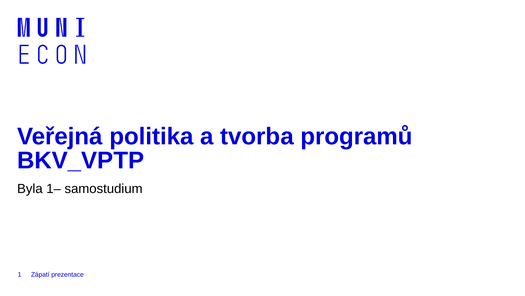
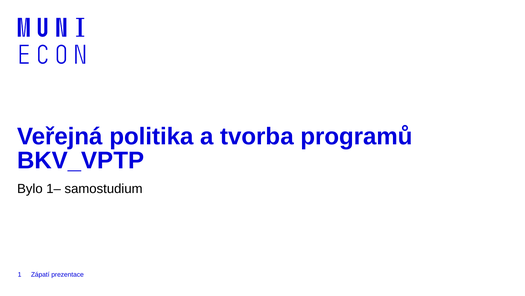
Byla: Byla -> Bylo (30, 188)
